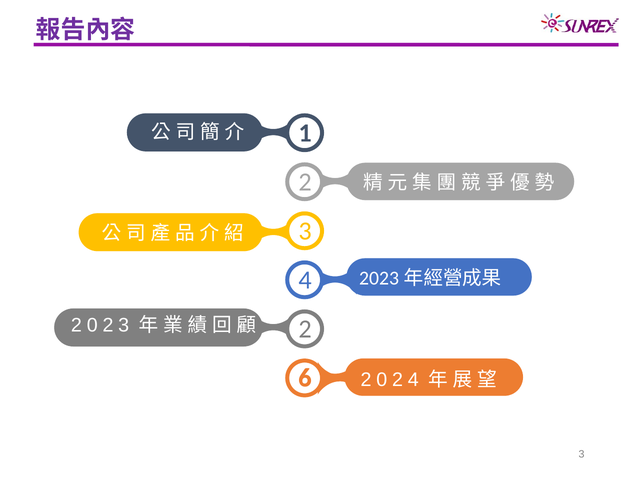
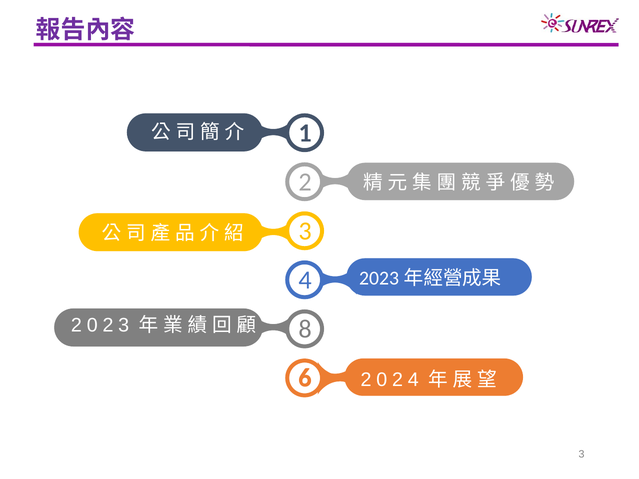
2: 2 -> 8 (305, 329)
